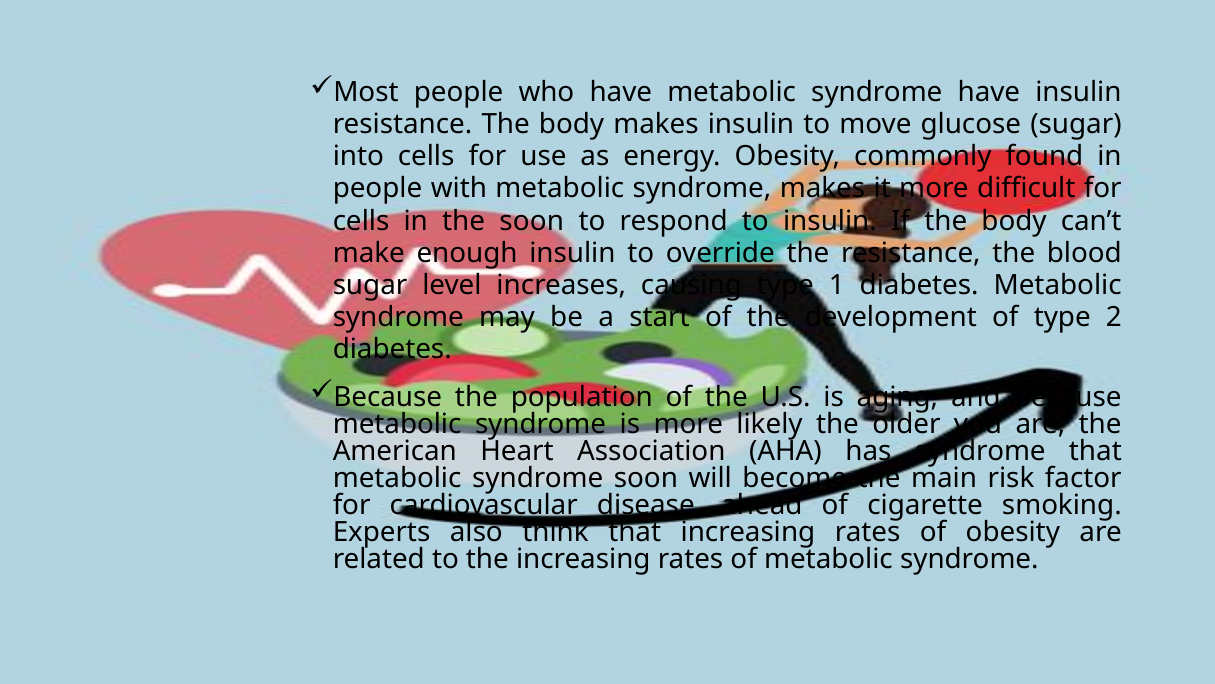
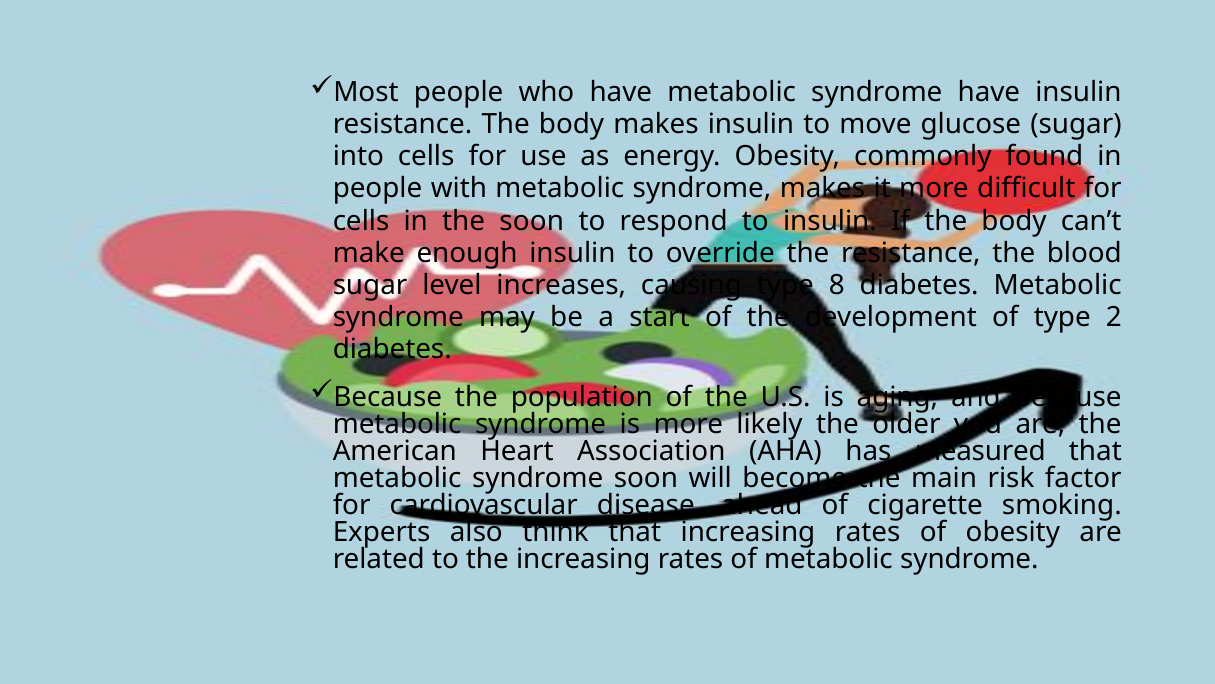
1: 1 -> 8 (837, 285)
has syndrome: syndrome -> measured (980, 451)
